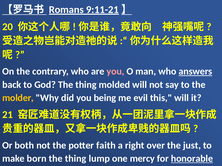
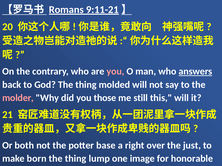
molder colour: yellow -> pink (18, 98)
being: being -> those (105, 98)
evil: evil -> still (141, 98)
faith: faith -> base (106, 146)
mercy: mercy -> image (142, 159)
honorable underline: present -> none (192, 159)
